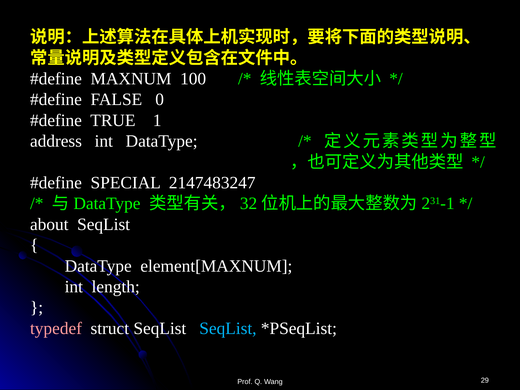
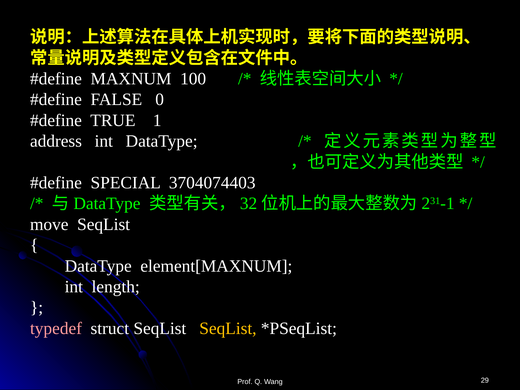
2147483247: 2147483247 -> 3704074403 (212, 183)
about: about -> move (49, 224)
SeqList colour: light blue -> yellow (228, 328)
